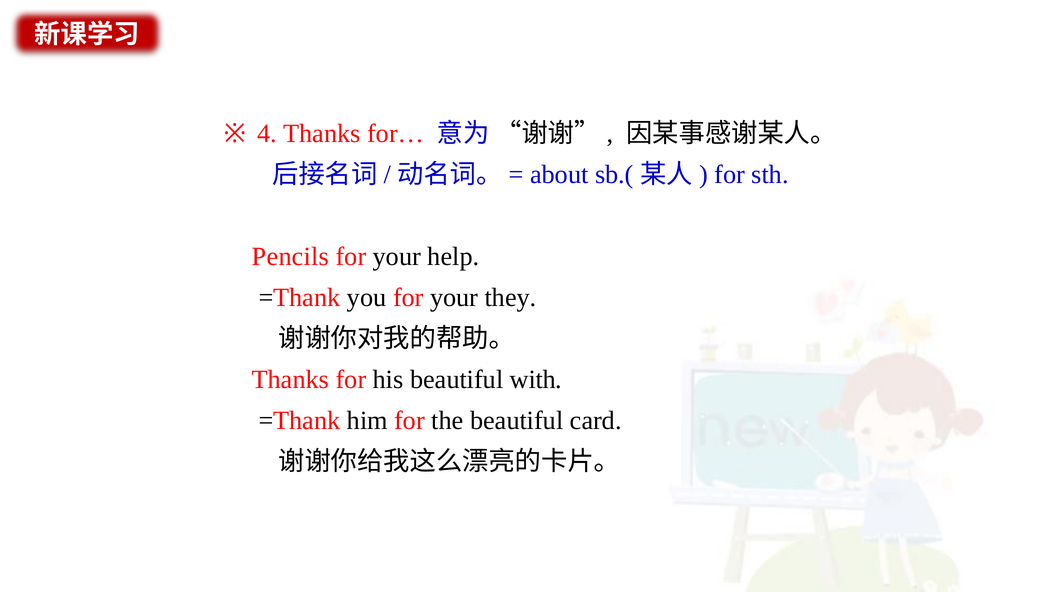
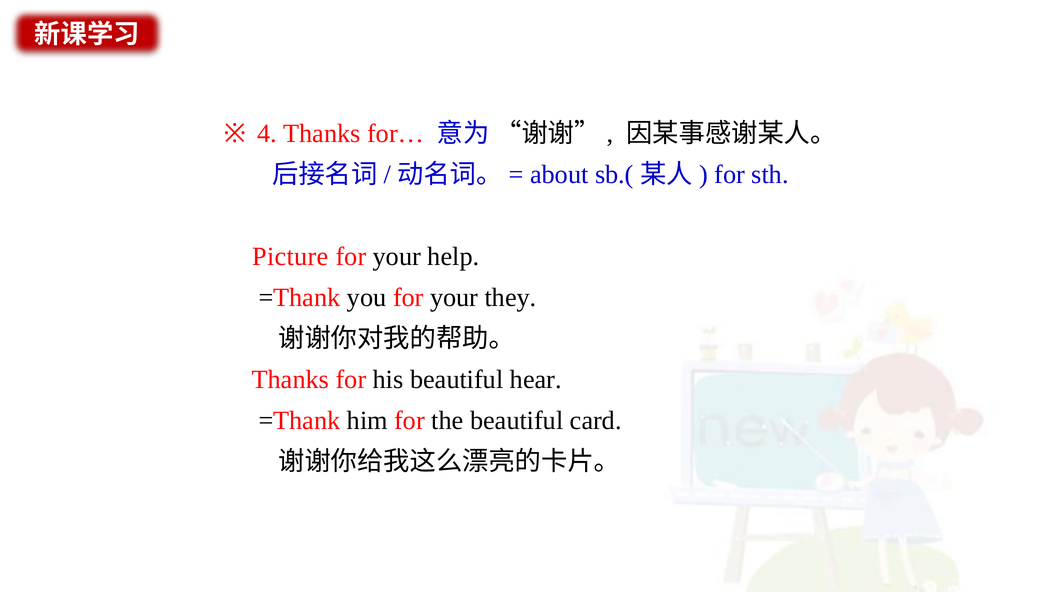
Pencils: Pencils -> Picture (290, 256)
with: with -> hear (536, 379)
